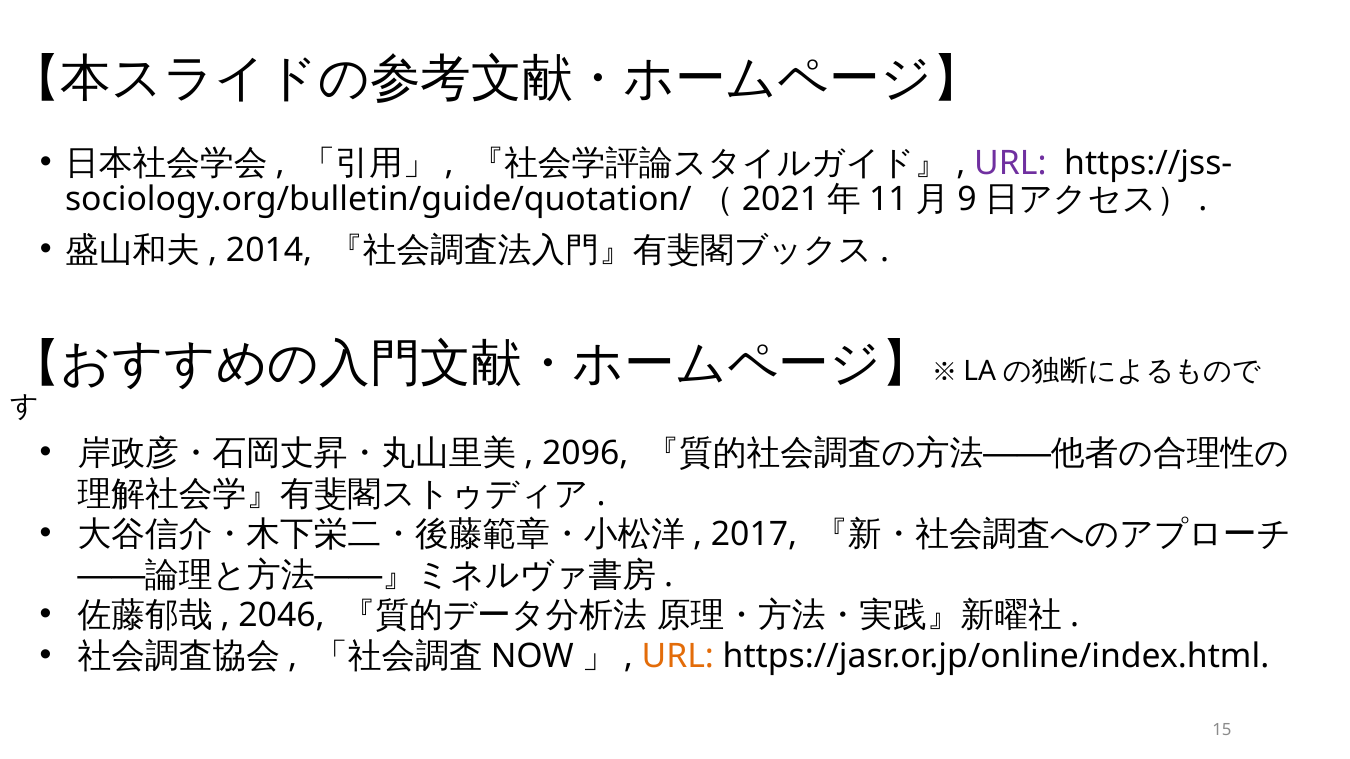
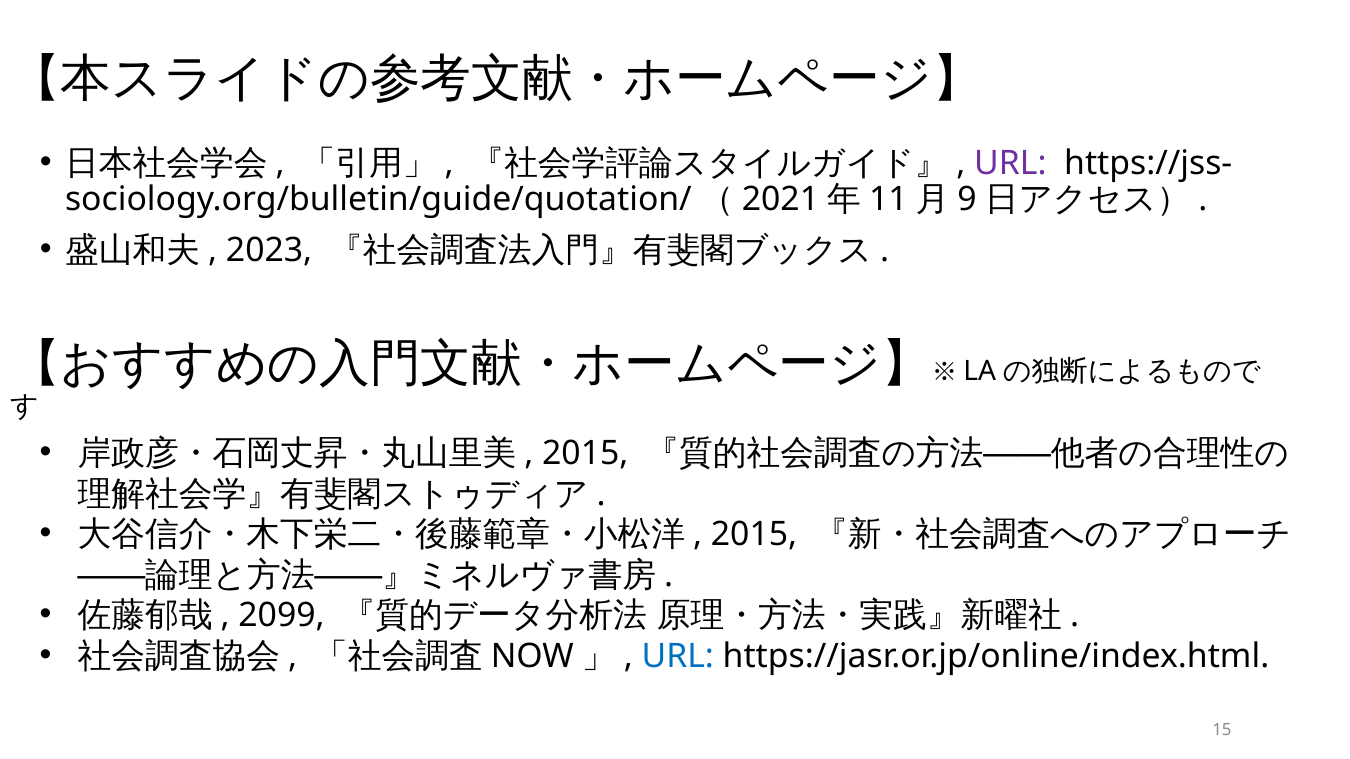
2014: 2014 -> 2023 (269, 250)
2096: 2096 -> 2015 (585, 454)
2017: 2017 -> 2015 (754, 535)
2046: 2046 -> 2099 (282, 616)
URL colour: orange -> blue (678, 656)
